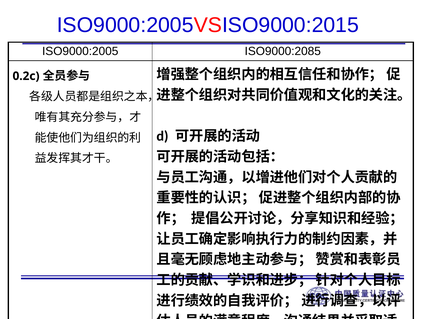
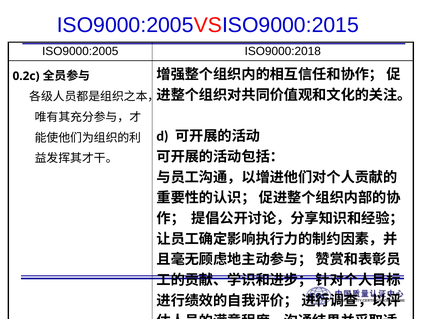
ISO9000:2085: ISO9000:2085 -> ISO9000:2018 (283, 51)
